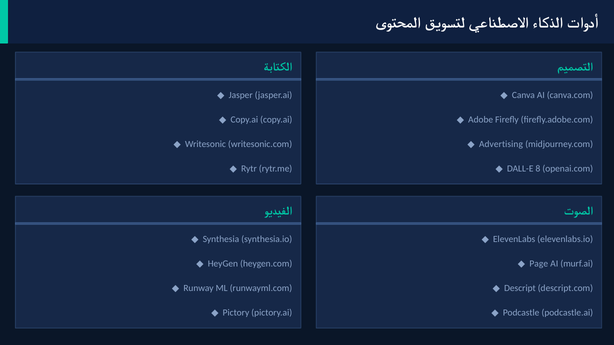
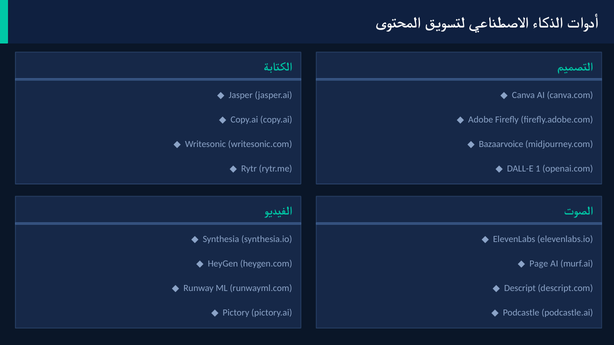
Advertising: Advertising -> Bazaarvoice (501, 144)
8: 8 -> 1 (538, 169)
